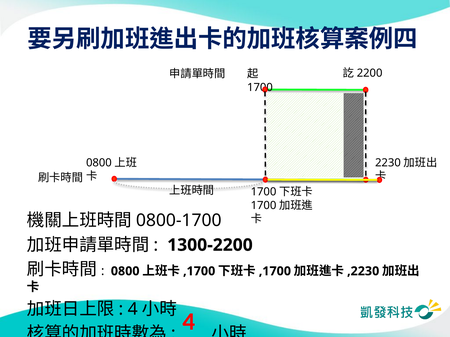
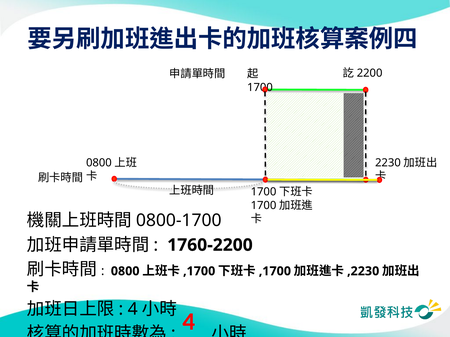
1300-2200: 1300-2200 -> 1760-2200 (210, 245)
